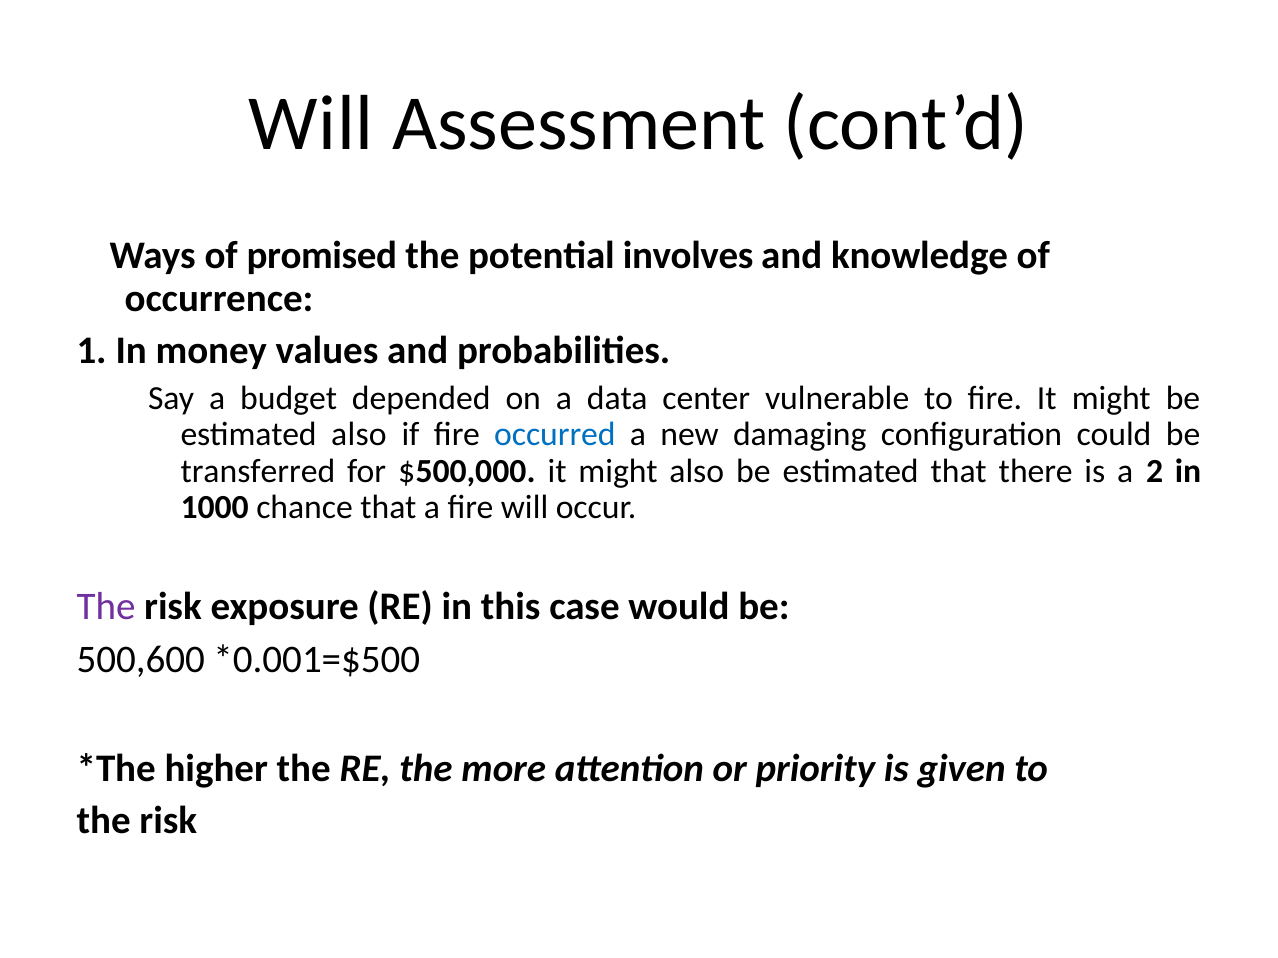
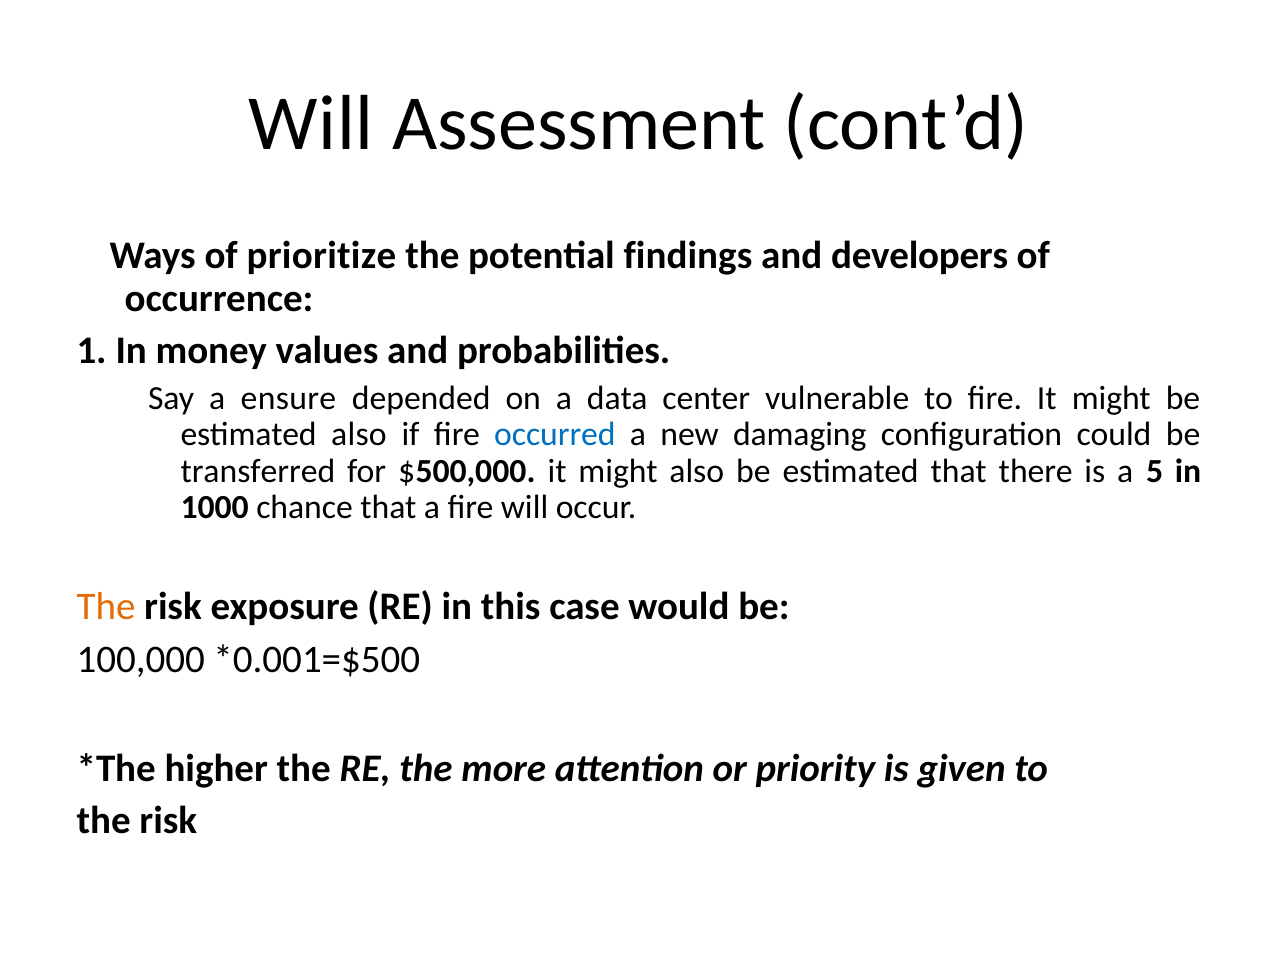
promised: promised -> prioritize (321, 256)
involves: involves -> findings (688, 256)
knowledge: knowledge -> developers (920, 256)
budget: budget -> ensure (288, 398)
2: 2 -> 5 (1155, 471)
The colour: purple -> orange (106, 607)
500,600: 500,600 -> 100,000 (141, 660)
